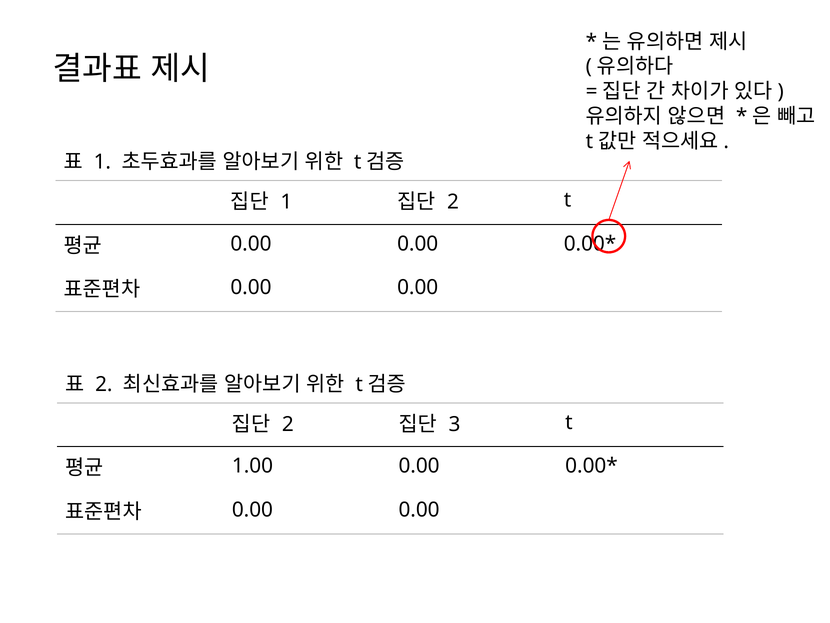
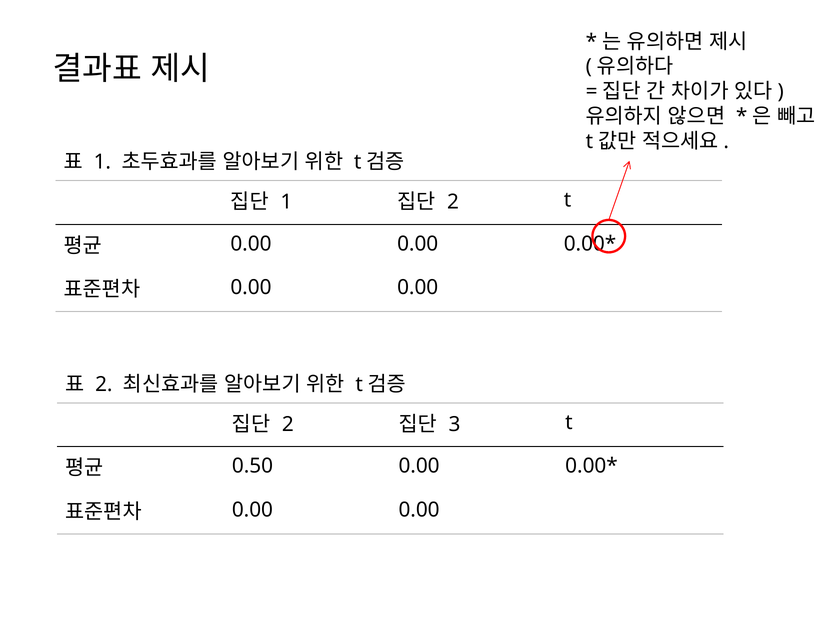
1.00: 1.00 -> 0.50 (252, 466)
